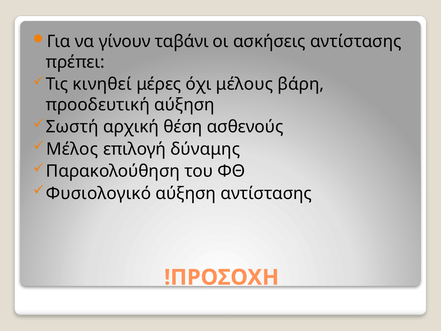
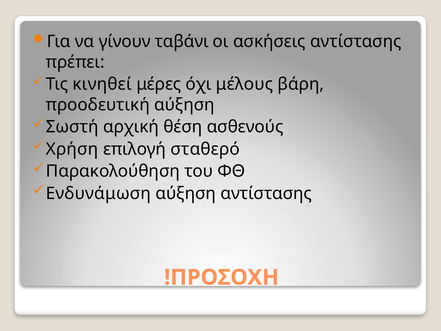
Μέλος: Μέλος -> Χρήση (72, 149)
δύναμης: δύναμης -> σταθερό (205, 149)
Φυσιολογικό: Φυσιολογικό -> Ενδυνάμωση (98, 193)
